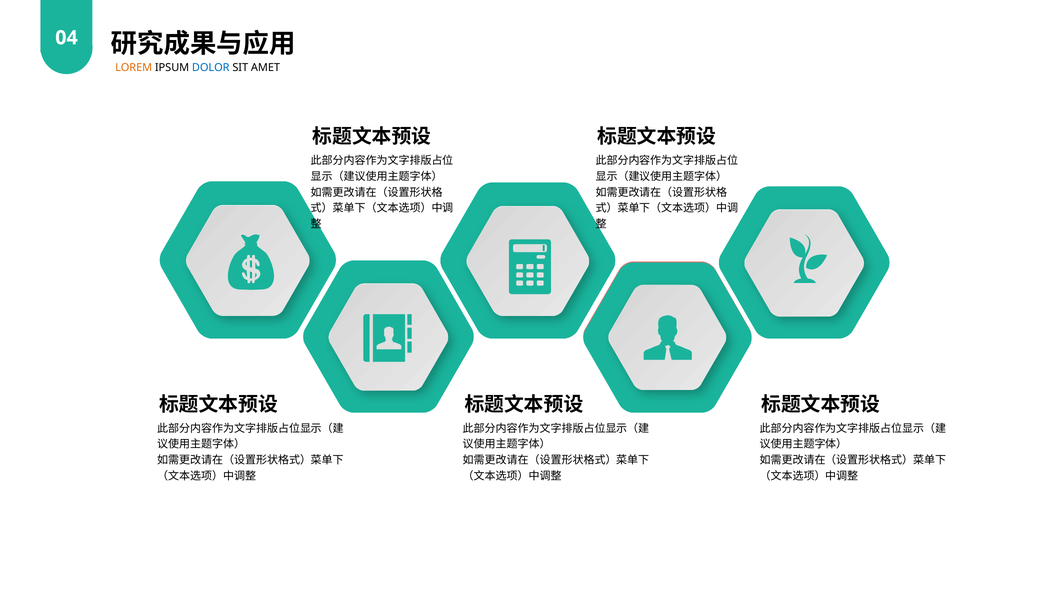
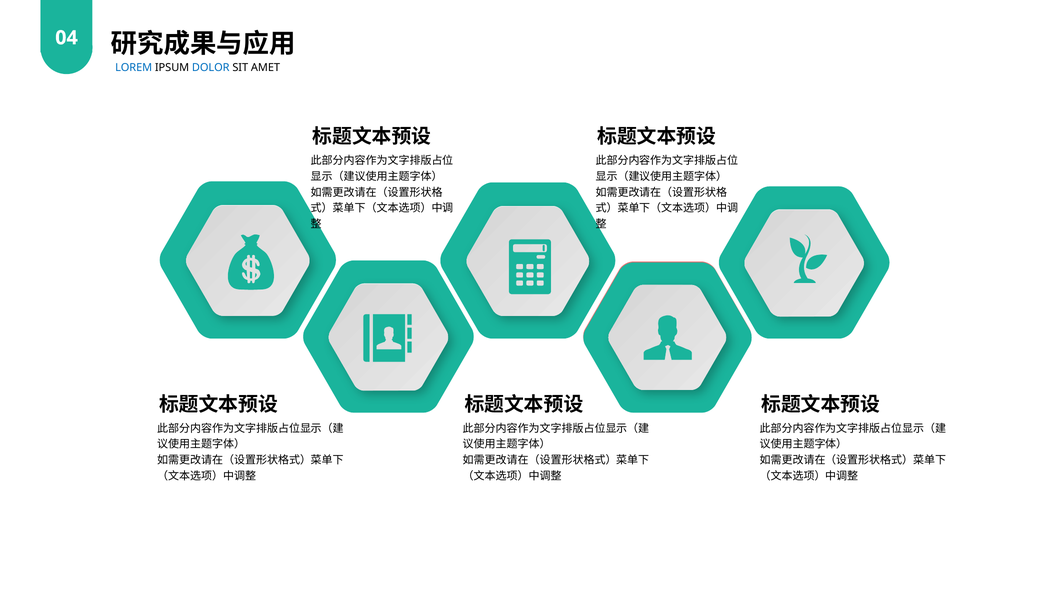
LOREM colour: orange -> blue (134, 68)
